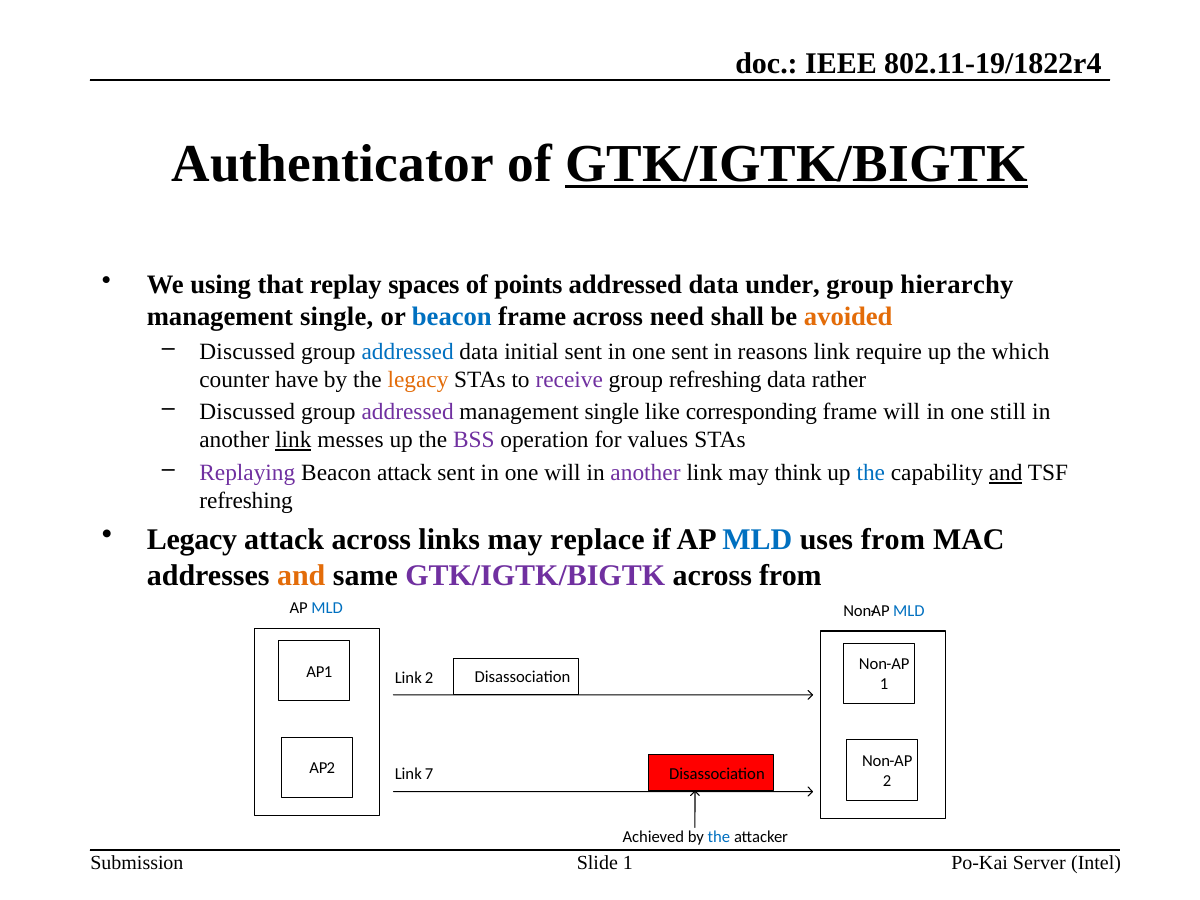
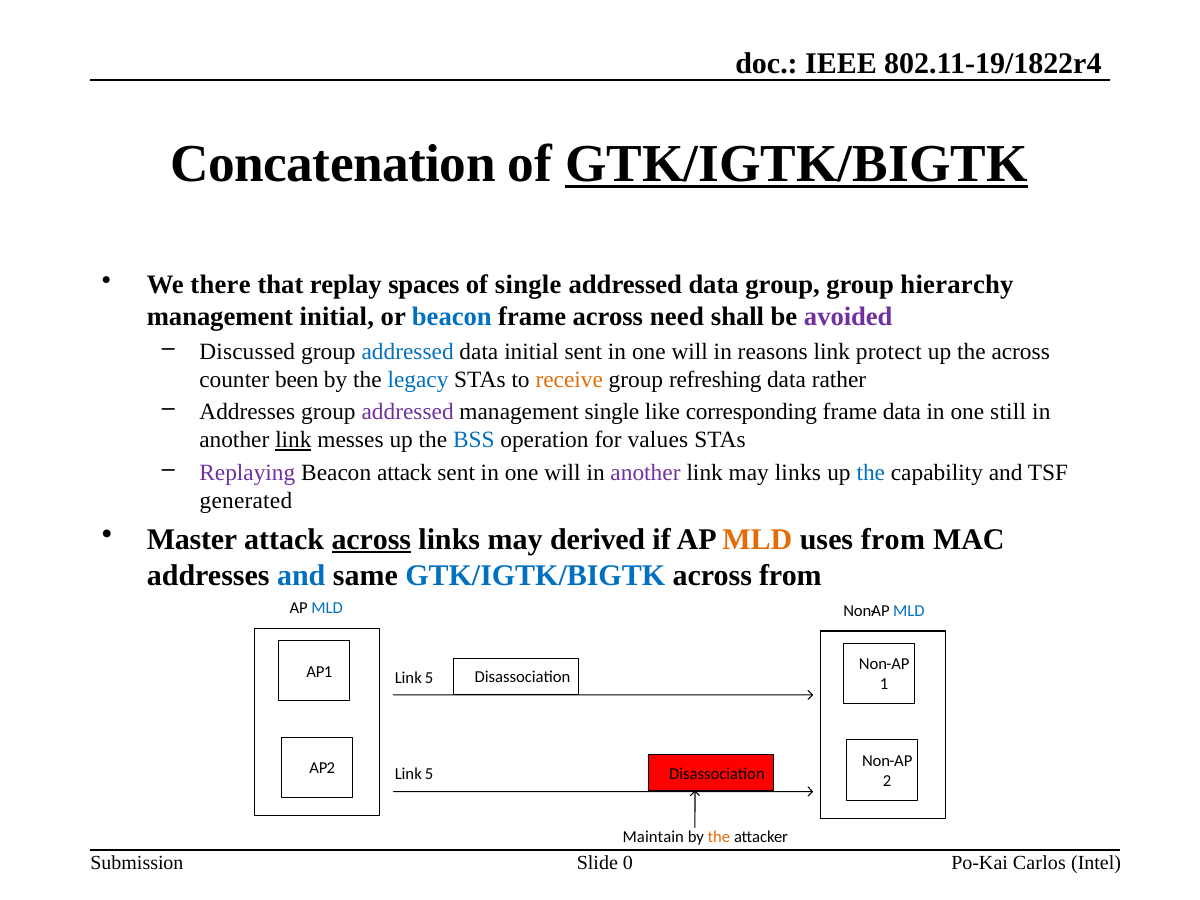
Authenticator: Authenticator -> Concatenation (333, 164)
using: using -> there (221, 285)
of points: points -> single (528, 285)
data under: under -> group (783, 285)
single: single -> initial (337, 317)
avoided colour: orange -> purple (848, 317)
sent: sent -> will (690, 351)
require: require -> protect (889, 351)
the which: which -> across (1021, 351)
have: have -> been (297, 379)
legacy colour: orange -> blue (418, 379)
receive colour: purple -> orange (569, 379)
Discussed: Discussed -> Addresses (247, 412)
frame will: will -> data (902, 412)
BSS colour: purple -> blue (474, 440)
may think: think -> links (798, 473)
and underline: present -> none (1006, 473)
refreshing: refreshing -> generated (246, 501)
Legacy: Legacy -> Master (192, 539)
across underline: none -> present (371, 539)
replace: replace -> derived (598, 539)
MLD colour: blue -> orange (757, 539)
and colour: orange -> blue (301, 575)
GTK/IGTK/BIGTK colour: purple -> blue (535, 575)
2: 2 -> 5 (429, 678)
7: 7 -> 5 (429, 774)
Achieved: Achieved -> Maintain (653, 837)
the colour: blue -> orange (719, 837)
Slide 1: 1 -> 0 (628, 863)
Server: Server -> Carlos (1039, 863)
